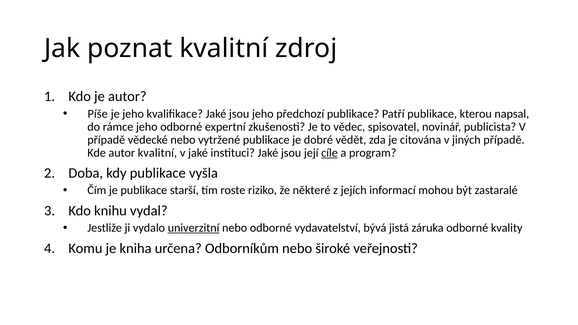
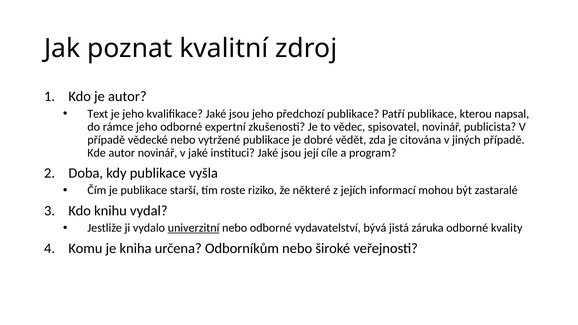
Píše: Píše -> Text (98, 114)
autor kvalitní: kvalitní -> novinář (158, 153)
cíle underline: present -> none (330, 153)
